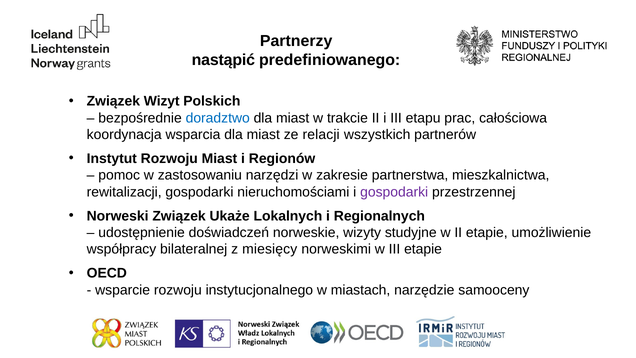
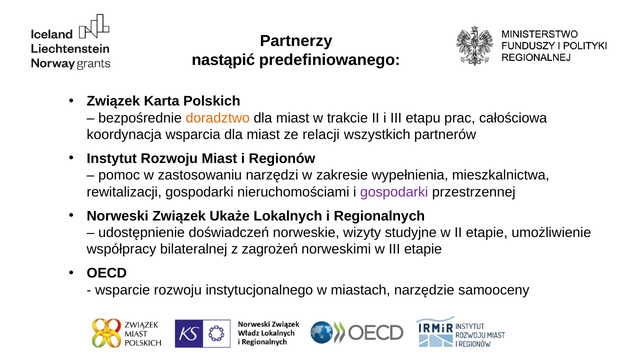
Wizyt: Wizyt -> Karta (162, 101)
doradztwo colour: blue -> orange (218, 118)
partnerstwa: partnerstwa -> wypełnienia (410, 175)
miesięcy: miesięcy -> zagrożeń (270, 249)
